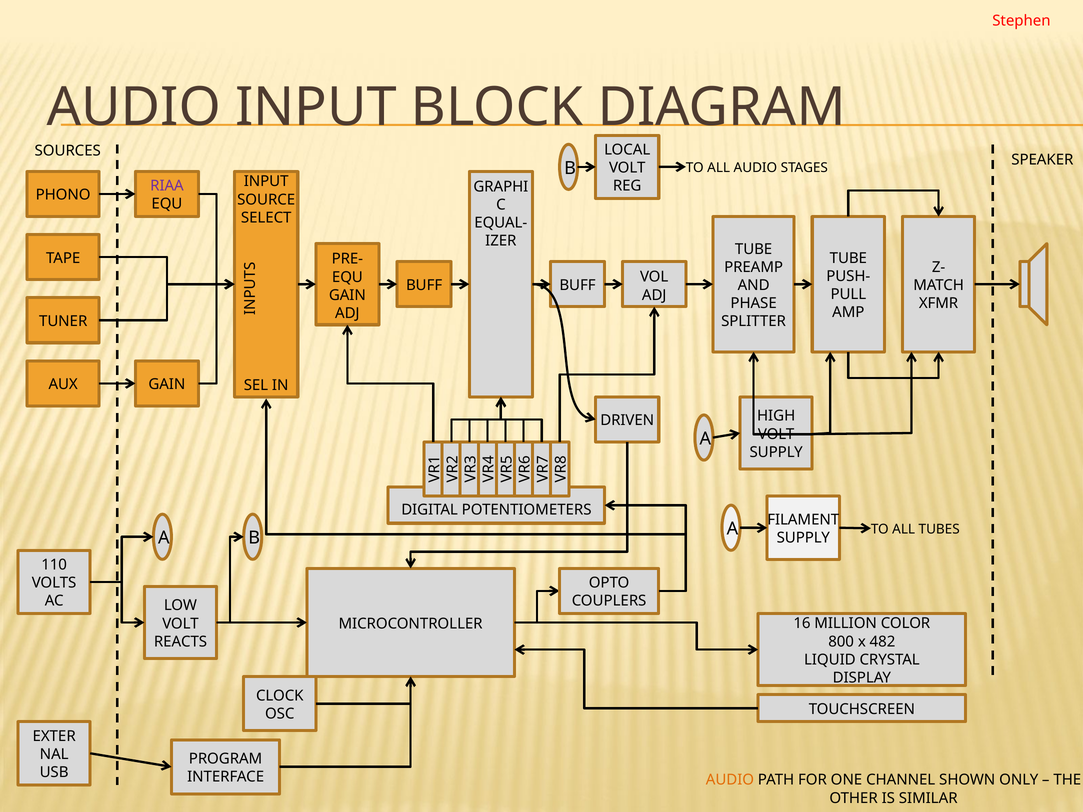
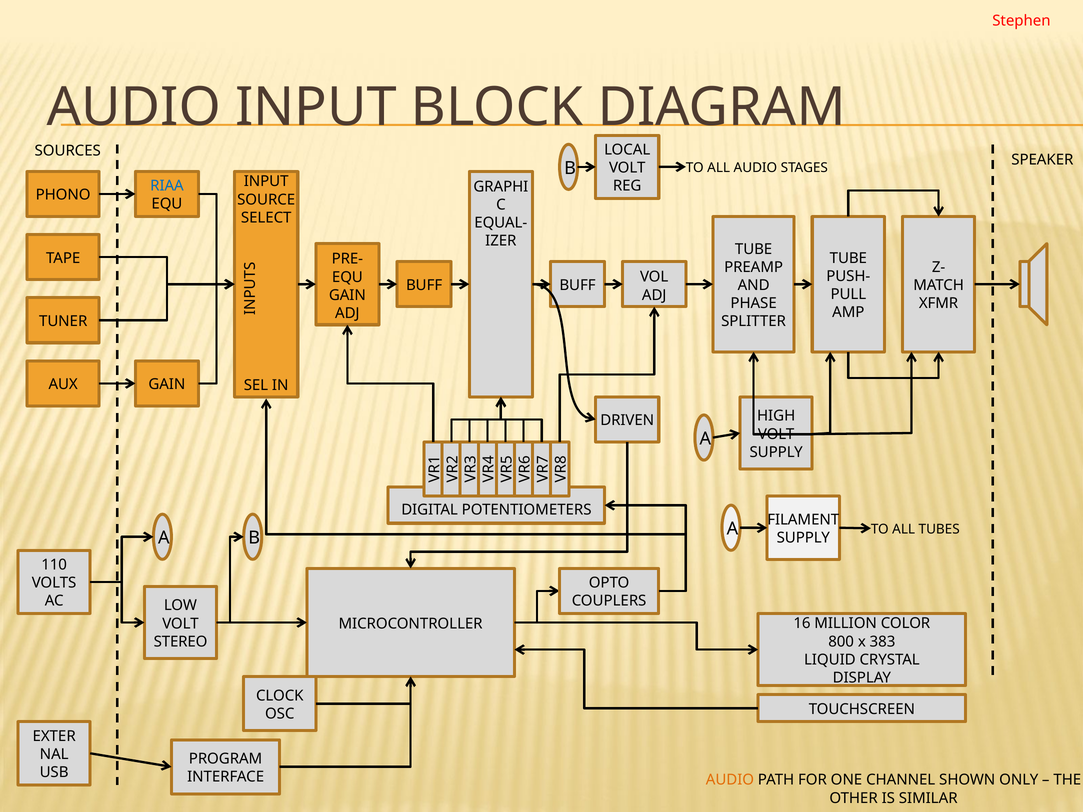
RIAA colour: purple -> blue (167, 186)
REACTS: REACTS -> STEREO (181, 642)
482: 482 -> 383 (883, 642)
